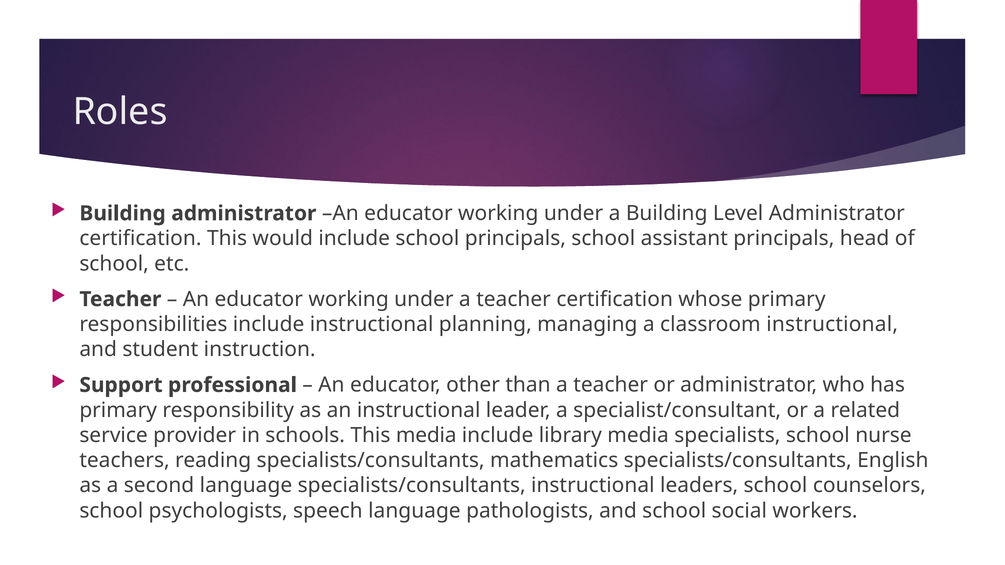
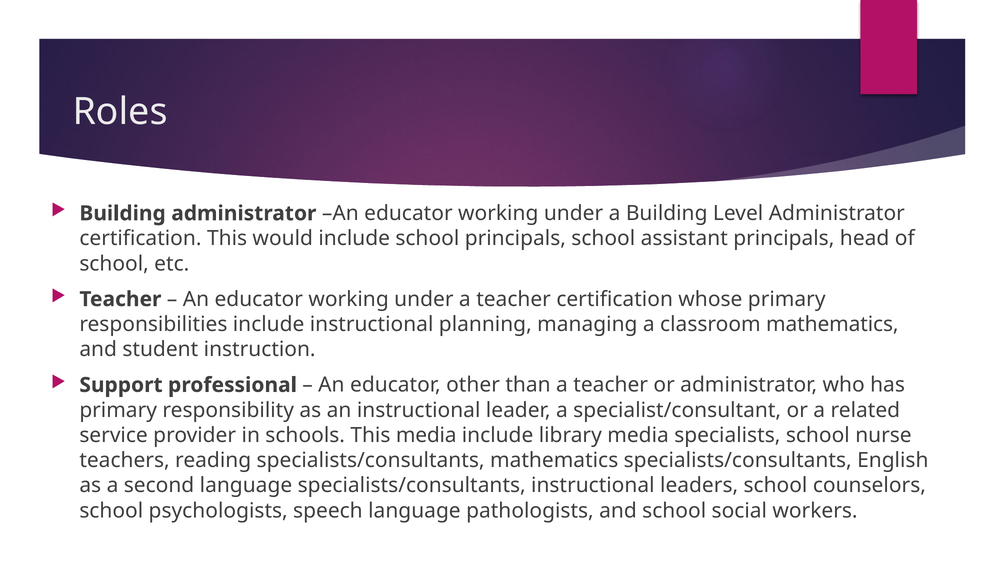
classroom instructional: instructional -> mathematics (832, 325)
